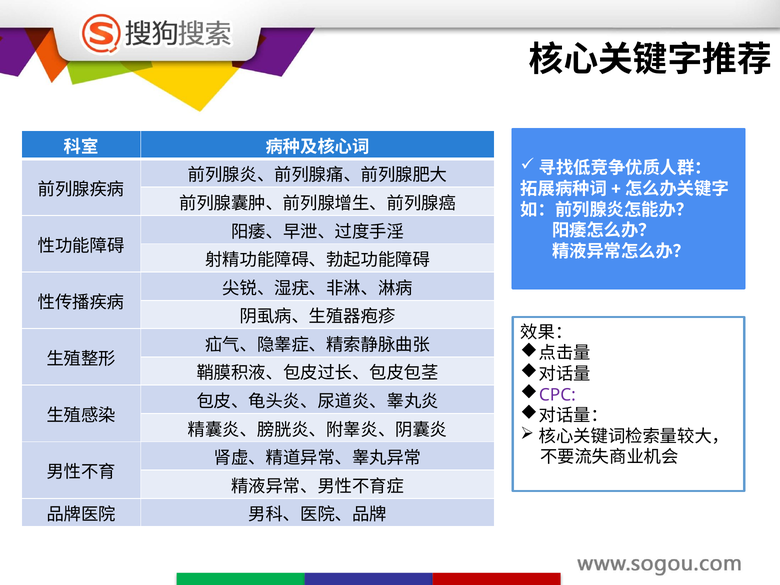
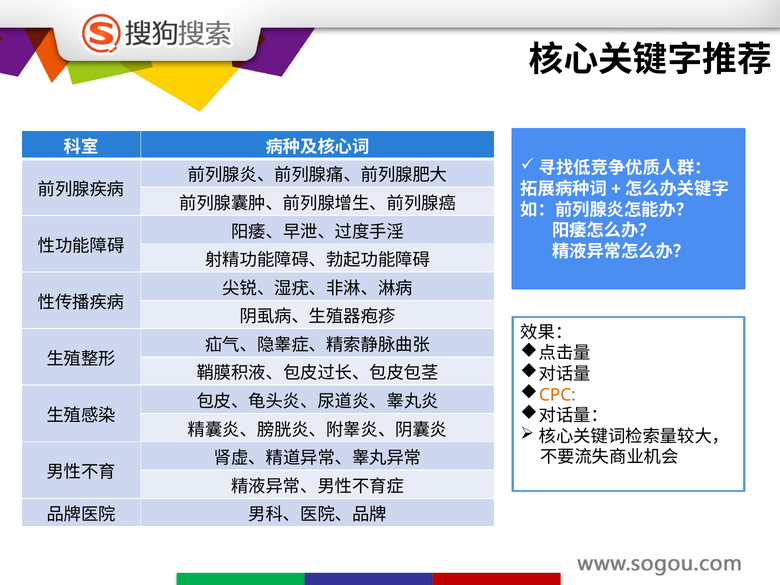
CPC colour: purple -> orange (557, 395)
